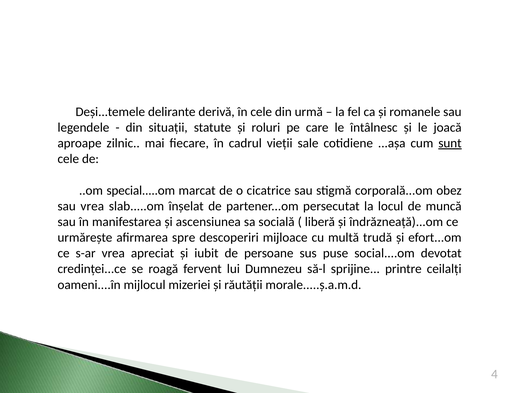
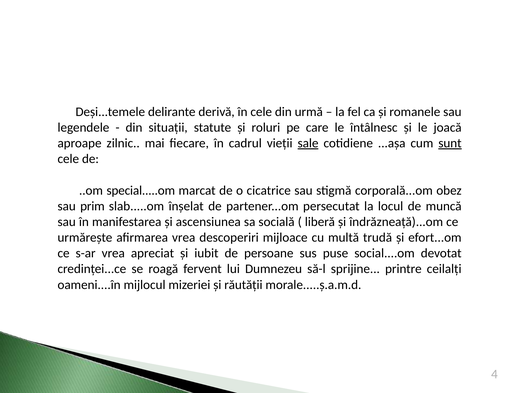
sale underline: none -> present (308, 143)
sau vrea: vrea -> prim (92, 206)
afirmarea spre: spre -> vrea (184, 238)
